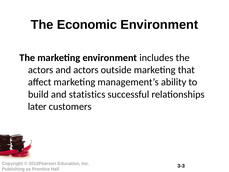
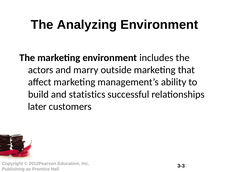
Economic: Economic -> Analyzing (87, 25)
and actors: actors -> marry (86, 70)
